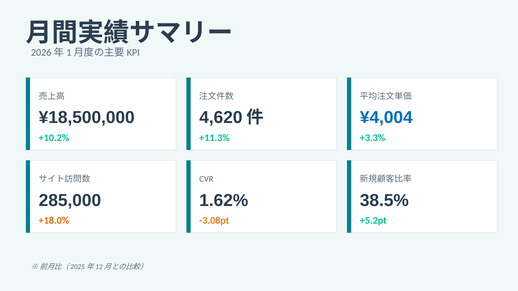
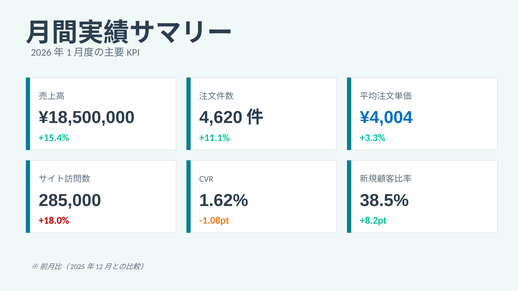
+10.2%: +10.2% -> +15.4% (54, 138)
+11.3%: +11.3% -> +11.1% (215, 138)
+18.0% colour: orange -> red (54, 221)
-3.08pt: -3.08pt -> -1.08pt (214, 221)
+5.2pt: +5.2pt -> +8.2pt (373, 221)
